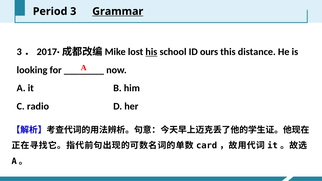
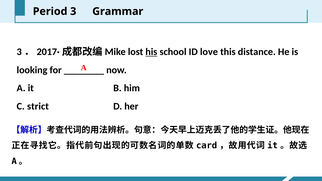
Grammar underline: present -> none (118, 11)
ours: ours -> love (209, 52)
radio: radio -> strict (38, 106)
